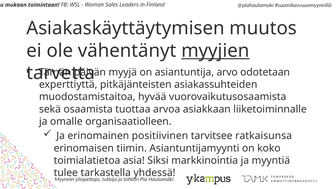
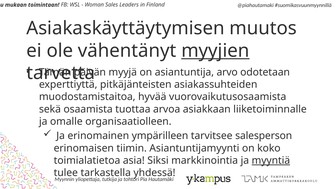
positiivinen: positiivinen -> ympärilleen (160, 136)
ratkaisunsa: ratkaisunsa -> salesperson (264, 136)
myyntiä underline: none -> present (271, 160)
